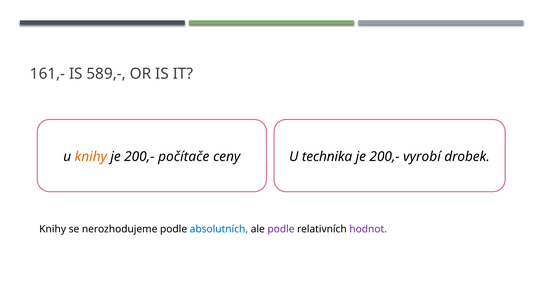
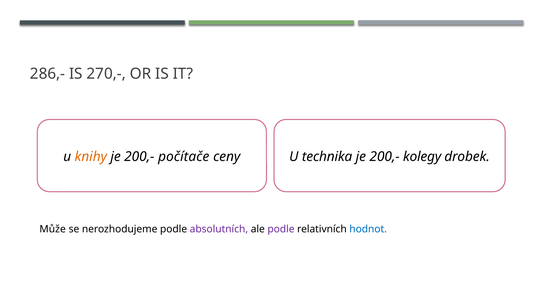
161,-: 161,- -> 286,- (48, 74)
589,-: 589,- -> 270,- (106, 74)
vyrobí: vyrobí -> kolegy (422, 156)
Knihy: Knihy -> Může (53, 229)
absolutních colour: blue -> purple (219, 229)
hodnot colour: purple -> blue (368, 229)
